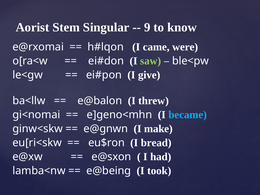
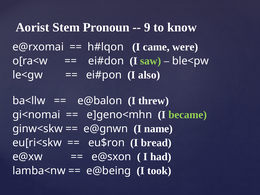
Singular: Singular -> Pronoun (106, 27)
give: give -> also (149, 75)
became colour: light blue -> light green (188, 115)
make: make -> name (158, 129)
